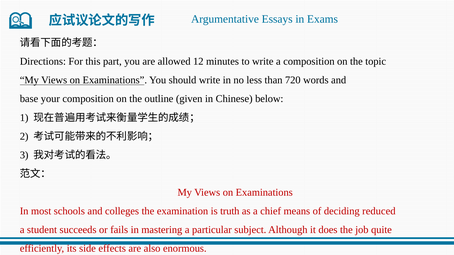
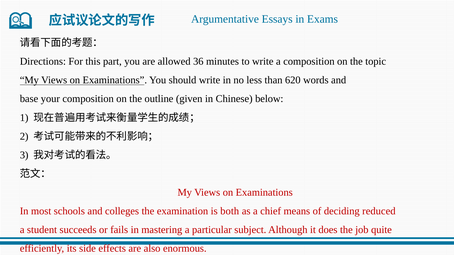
12: 12 -> 36 (198, 62)
720: 720 -> 620 (293, 80)
truth: truth -> both (230, 211)
